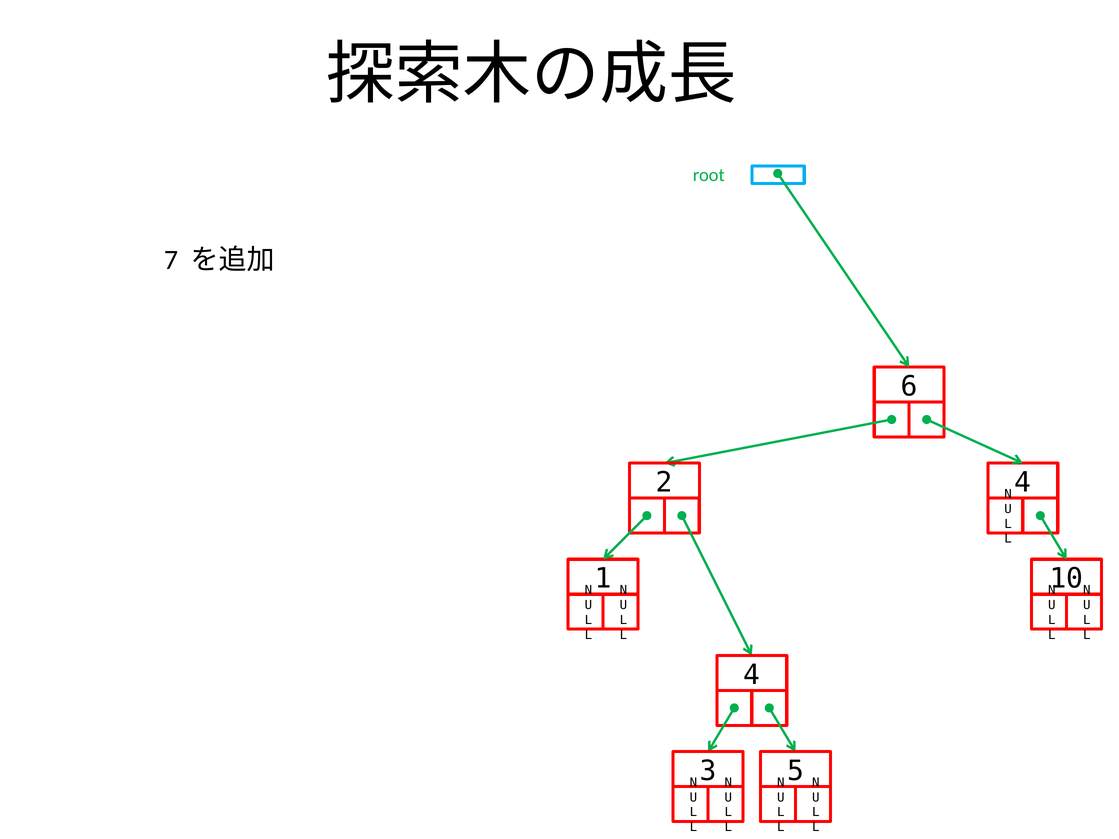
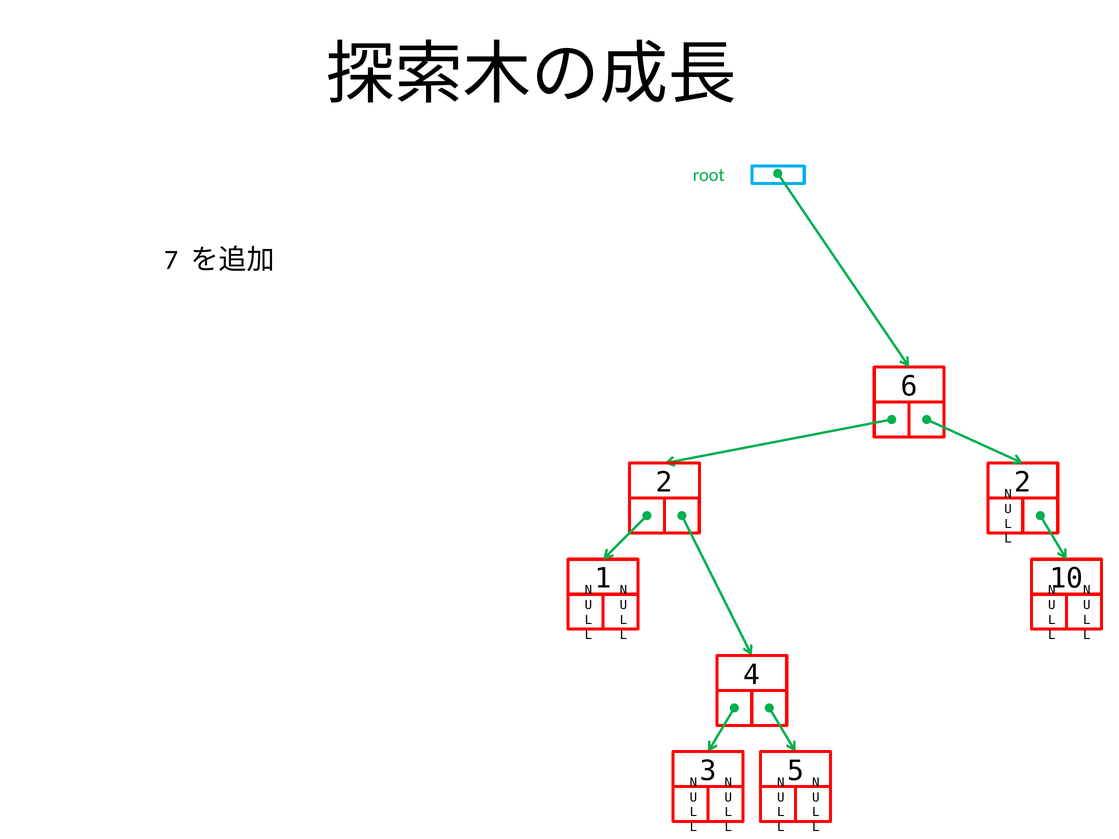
2 4: 4 -> 2 (1023, 483)
